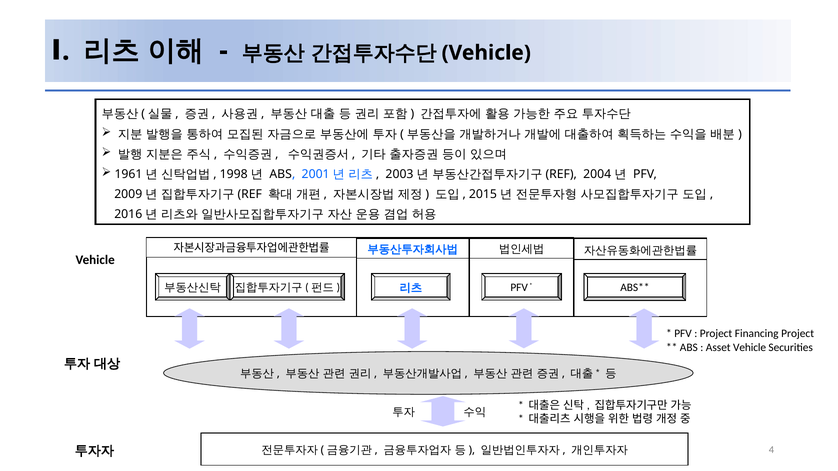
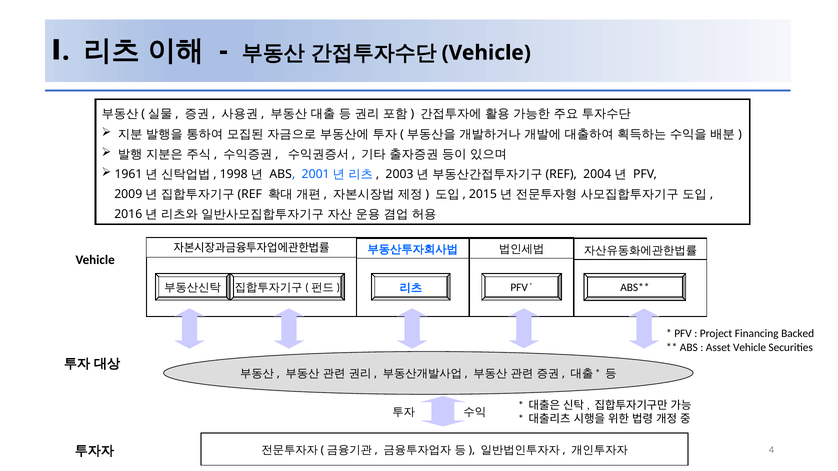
Financing Project: Project -> Backed (798, 334)
